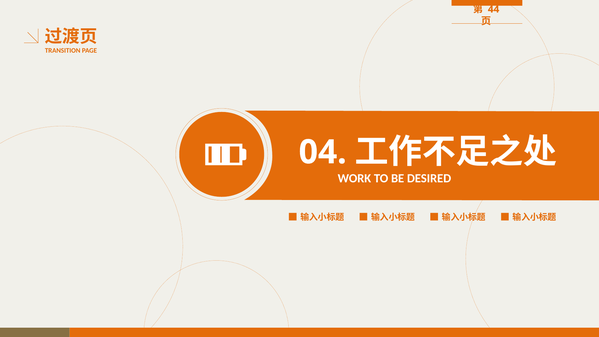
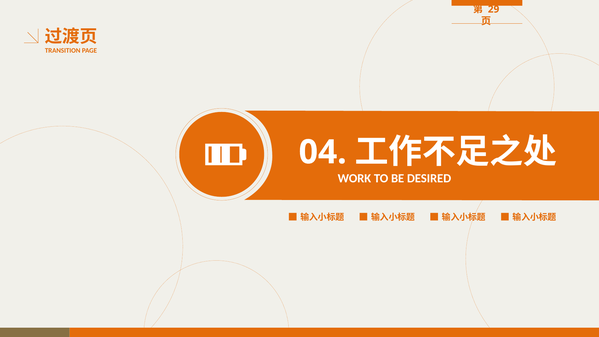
44: 44 -> 29 (494, 9)
